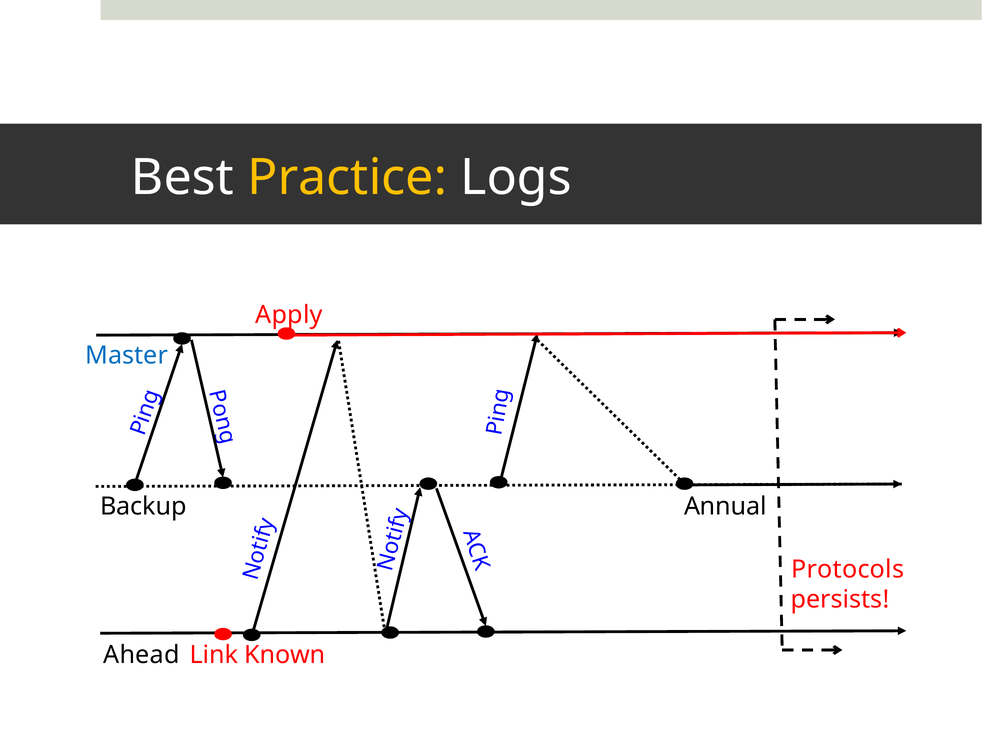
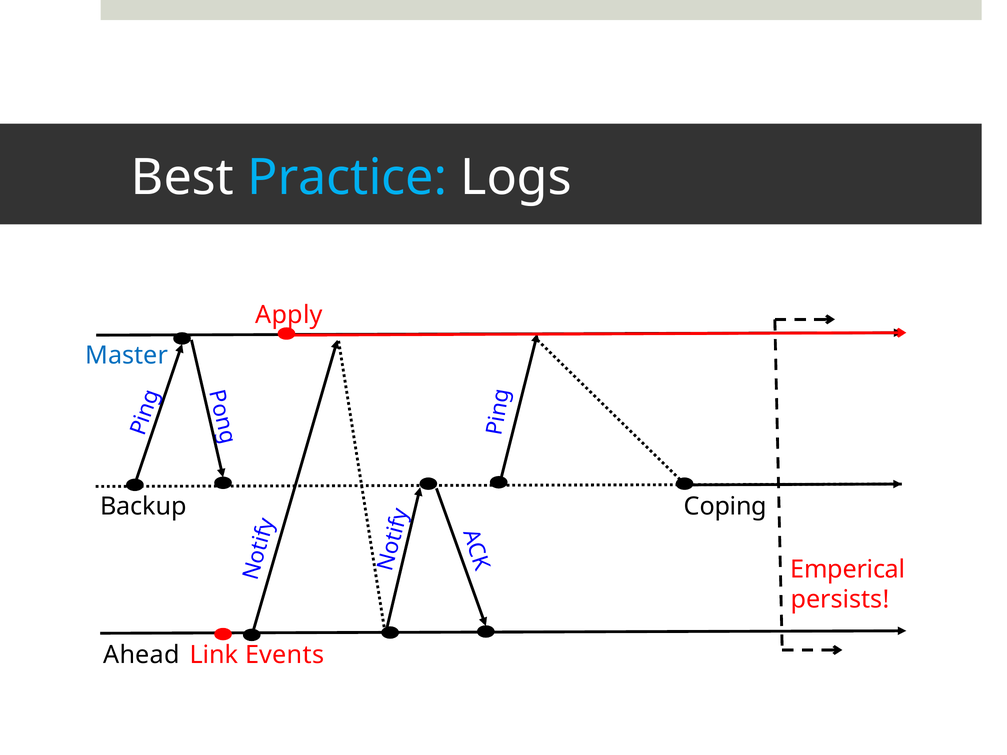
Practice colour: yellow -> light blue (347, 178)
Annual: Annual -> Coping (725, 507)
Protocols: Protocols -> Emperical (848, 569)
Known: Known -> Events (285, 655)
